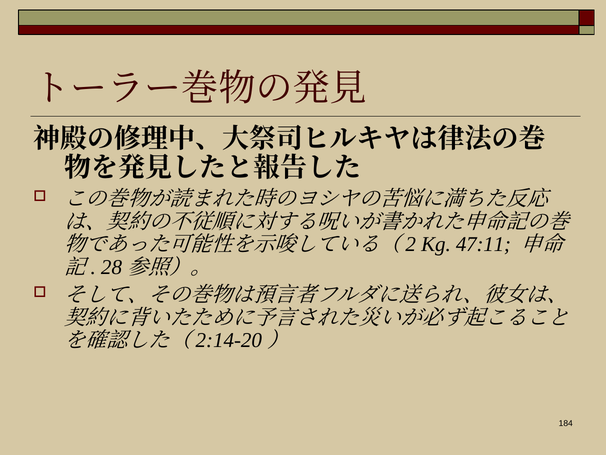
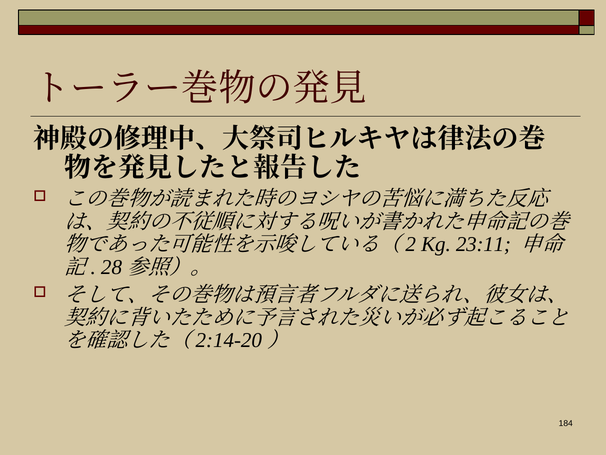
47:11: 47:11 -> 23:11 (483, 244)
